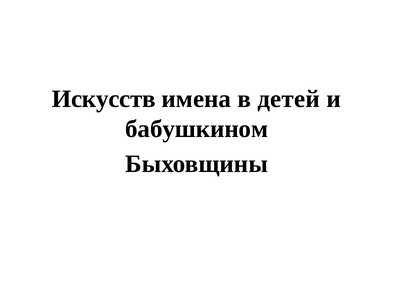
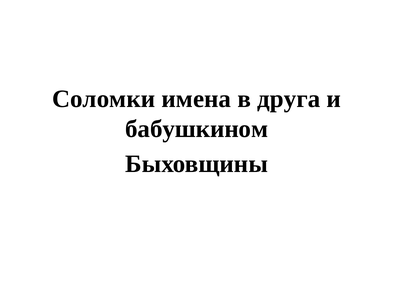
Искусств: Искусств -> Соломки (104, 99)
детей: детей -> друга (289, 99)
